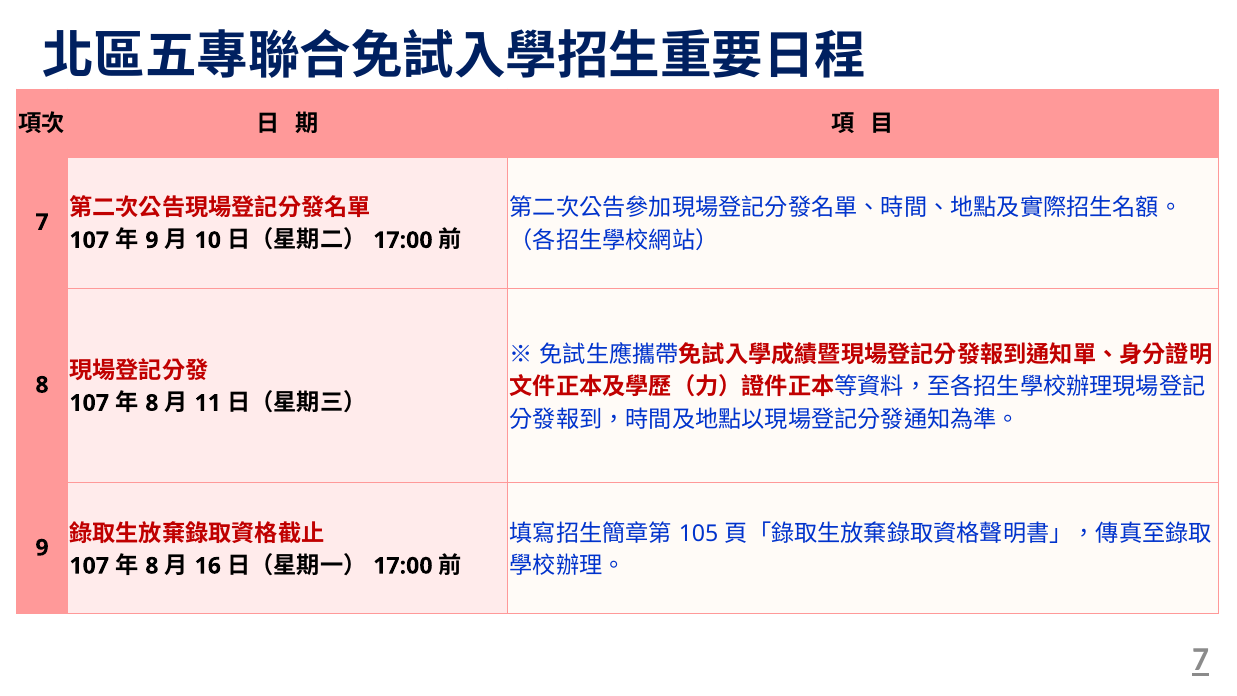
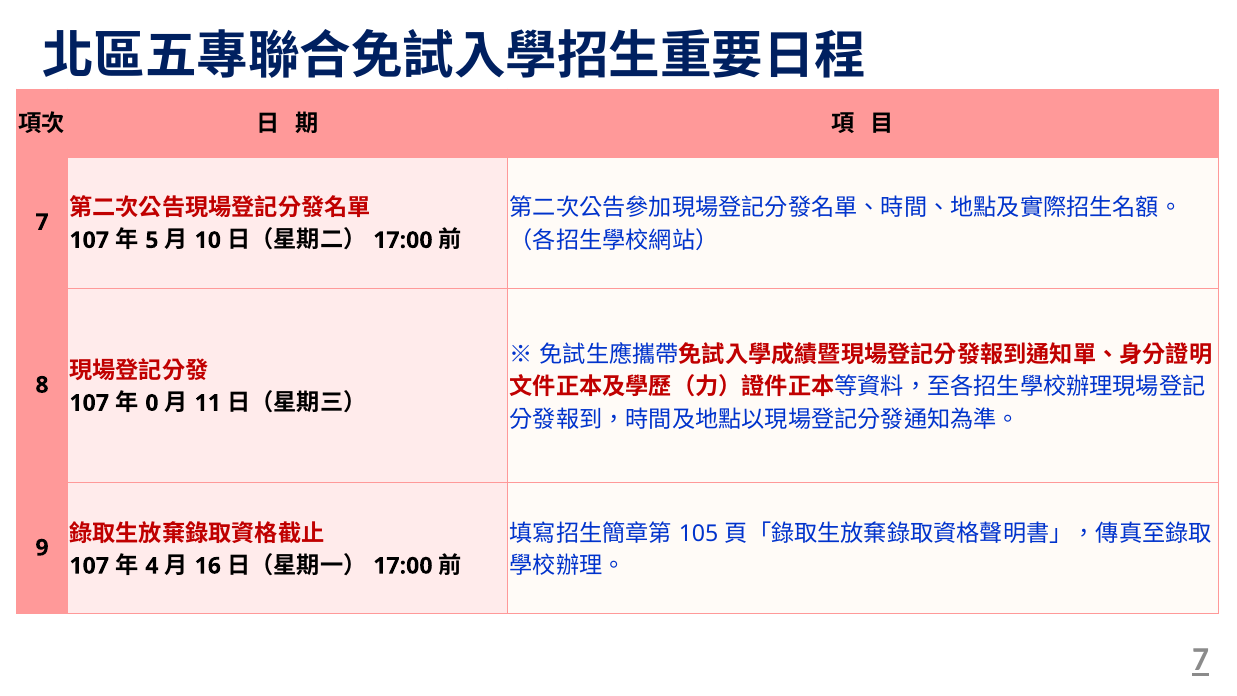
9: 9 -> 5 (152, 240)
8: 8 -> 0 (152, 403)
8: 8 -> 4 (152, 566)
